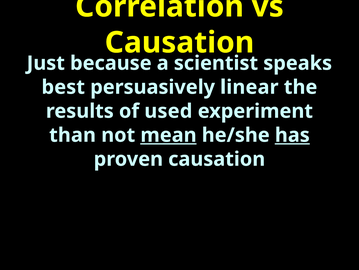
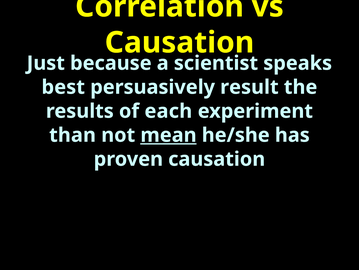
linear: linear -> result (249, 87)
used: used -> each (168, 111)
has underline: present -> none (292, 135)
